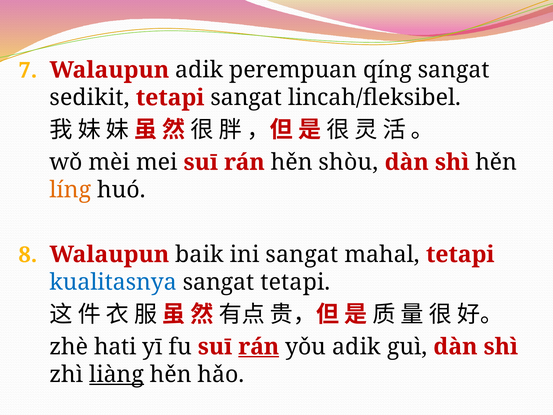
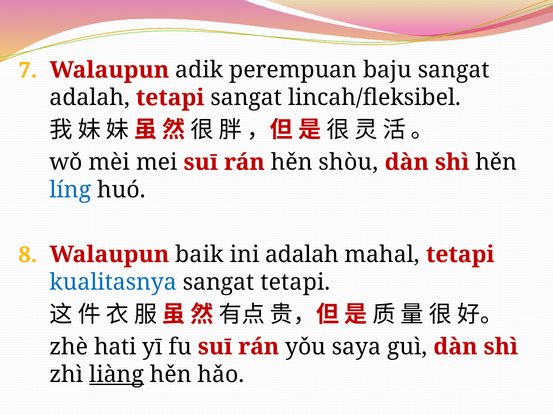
qíng: qíng -> baju (387, 70)
sedikit: sedikit -> adalah (90, 98)
líng colour: orange -> blue (70, 190)
ini sangat: sangat -> adalah (302, 254)
rán underline: present -> none (259, 347)
yǒu adik: adik -> saya (357, 347)
